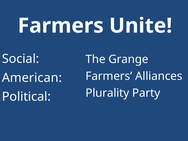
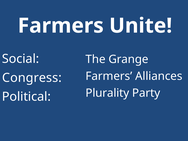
American: American -> Congress (32, 78)
